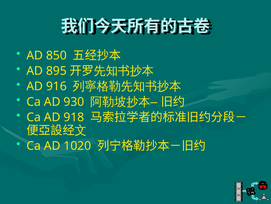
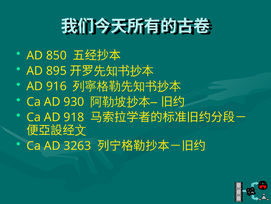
1020: 1020 -> 3263 (77, 145)
